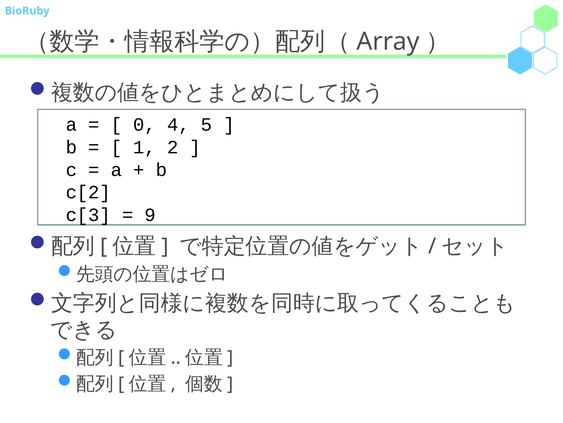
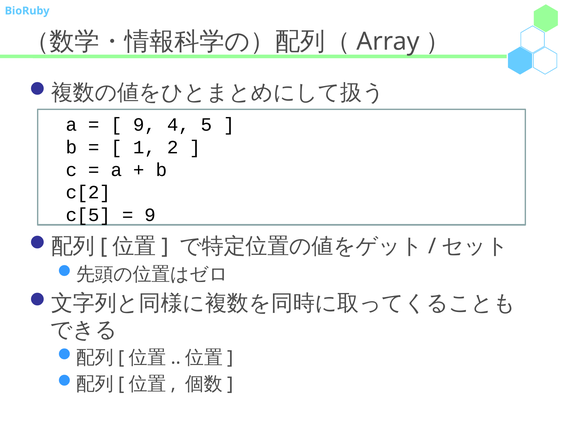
0: 0 -> 9 (145, 124)
c[3: c[3 -> c[5 (88, 215)
